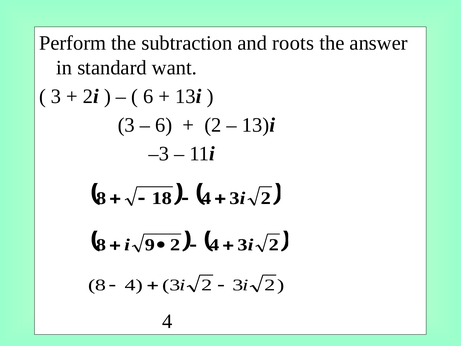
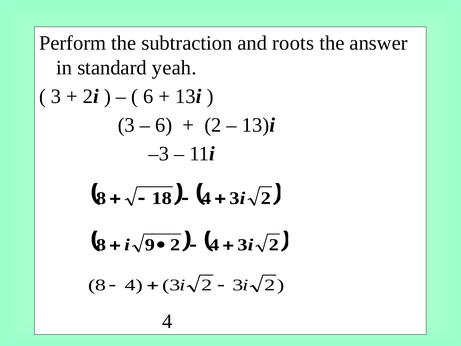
want: want -> yeah (174, 68)
